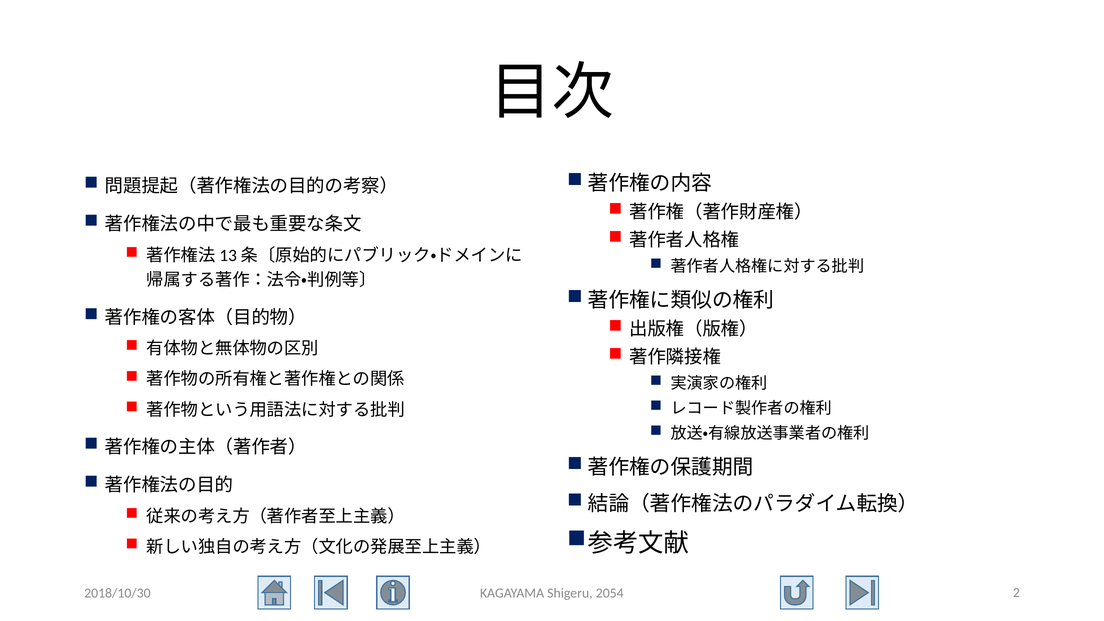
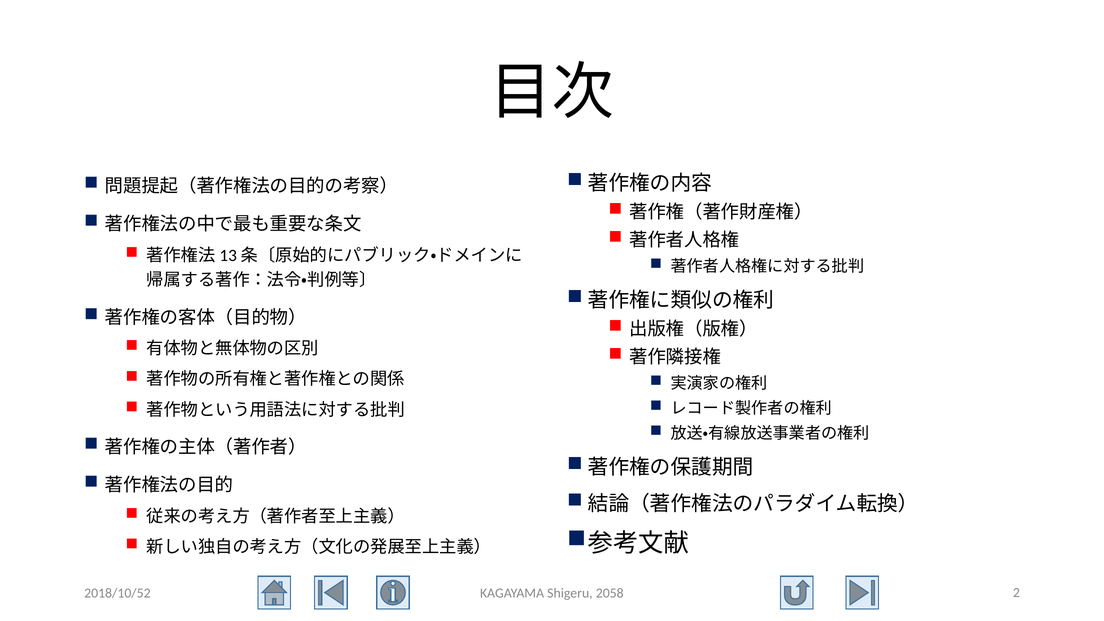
2018/10/30: 2018/10/30 -> 2018/10/52 (117, 593)
2054: 2054 -> 2058 (610, 593)
